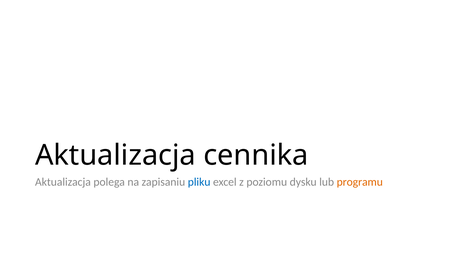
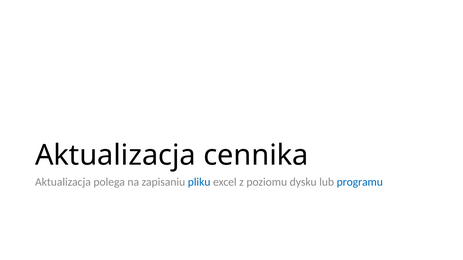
programu colour: orange -> blue (360, 182)
